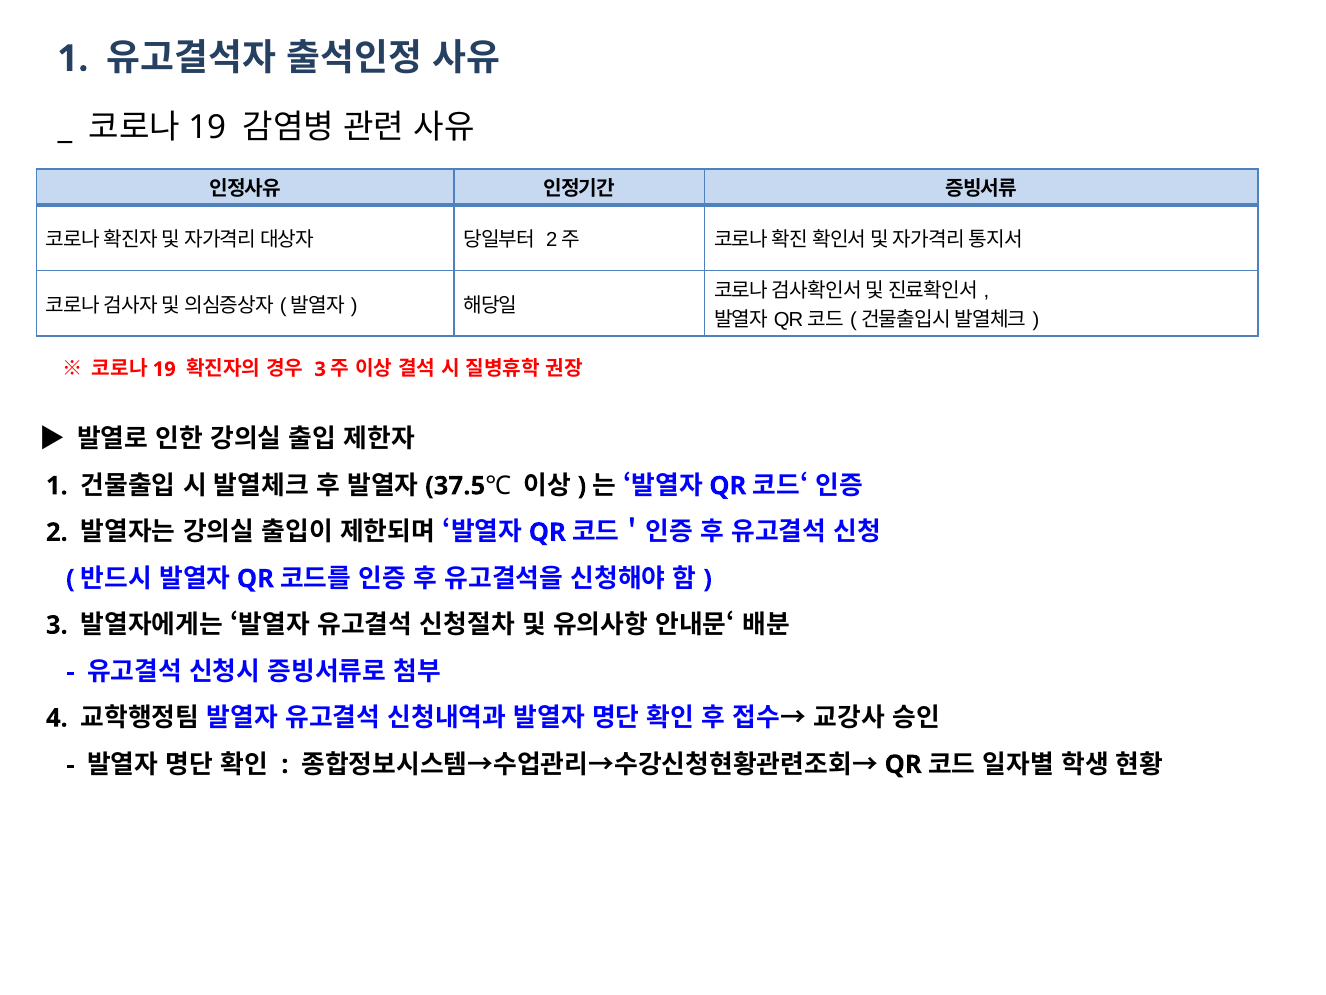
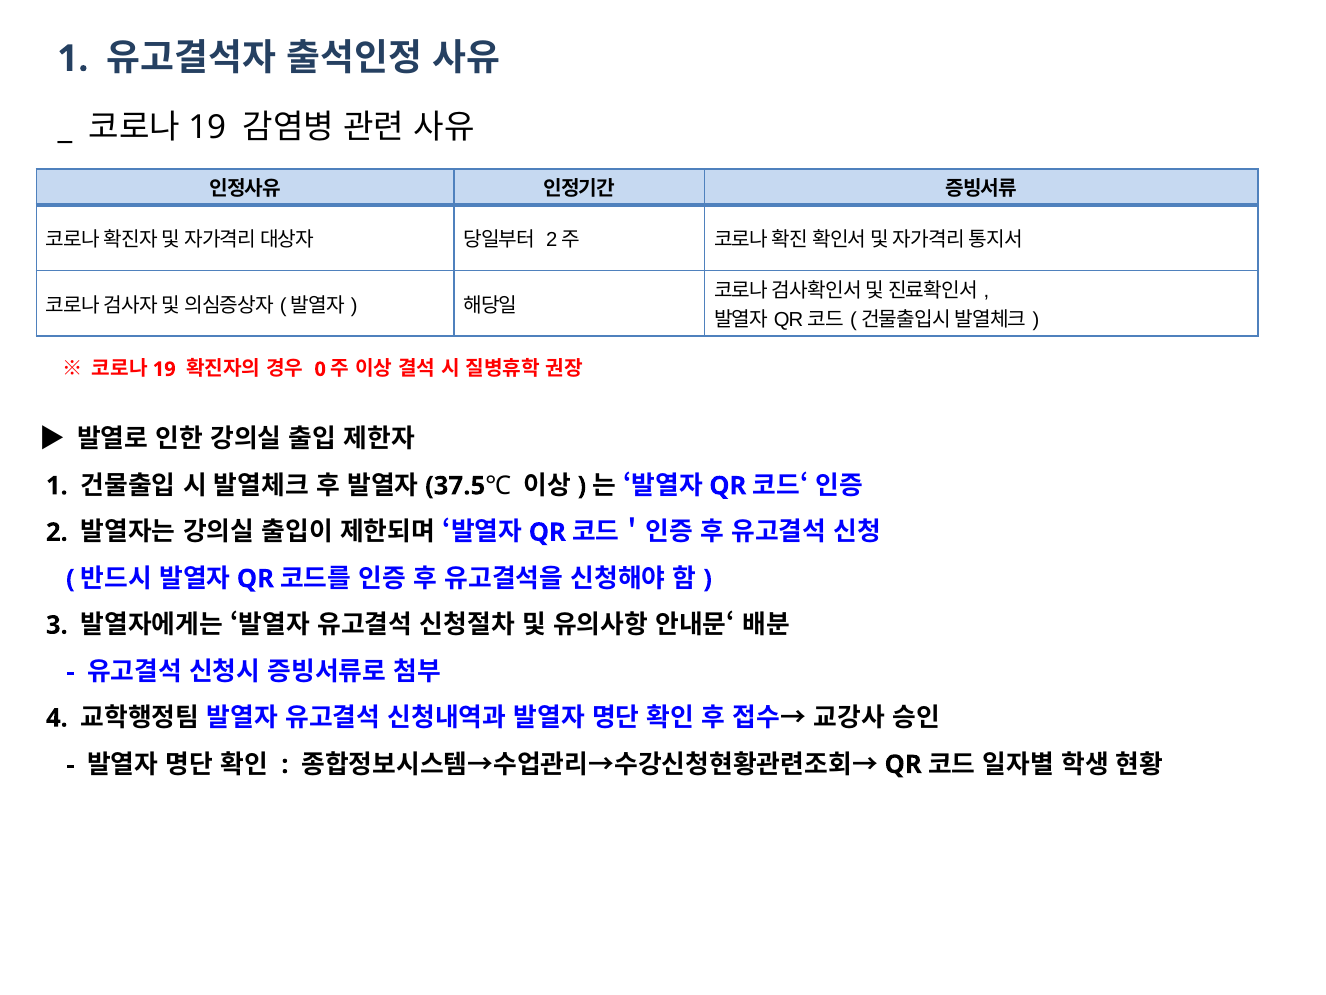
3: 3 -> 0 (320, 369)
